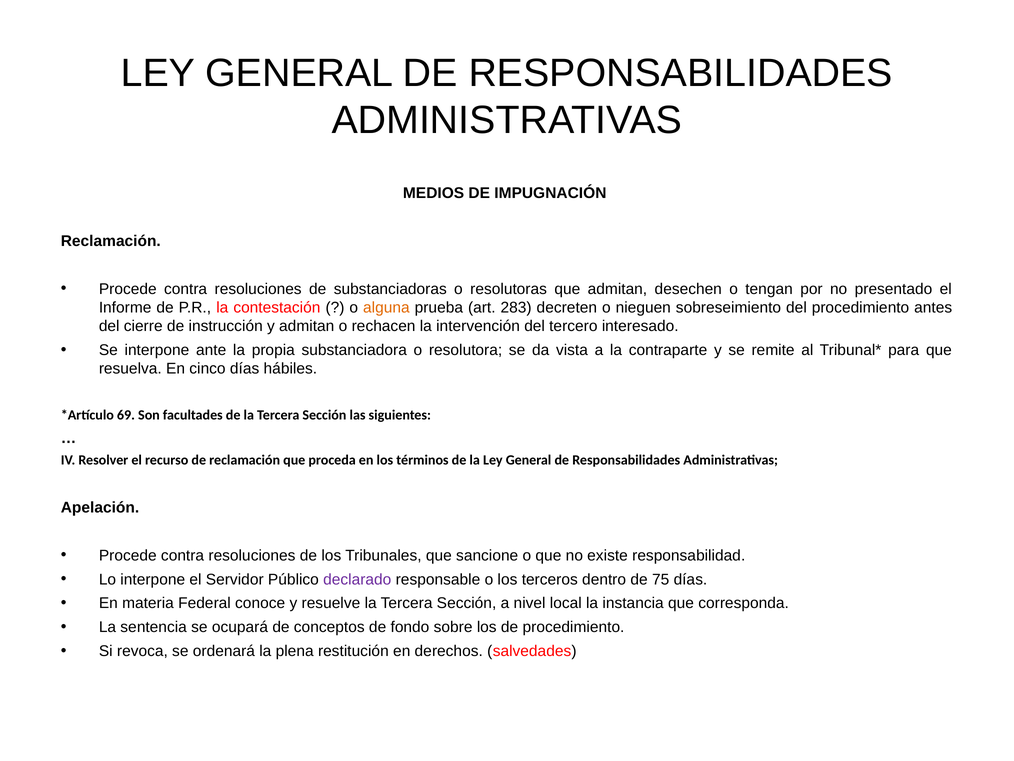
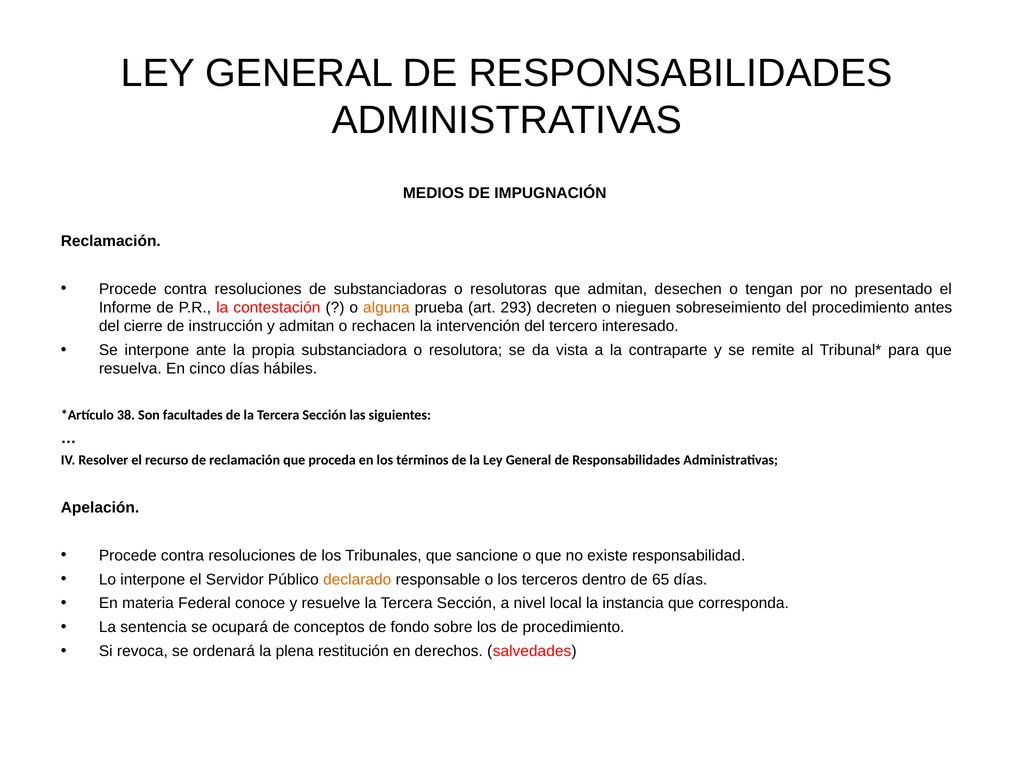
283: 283 -> 293 (516, 307)
69: 69 -> 38 (126, 415)
declarado colour: purple -> orange (357, 579)
75: 75 -> 65 (661, 579)
